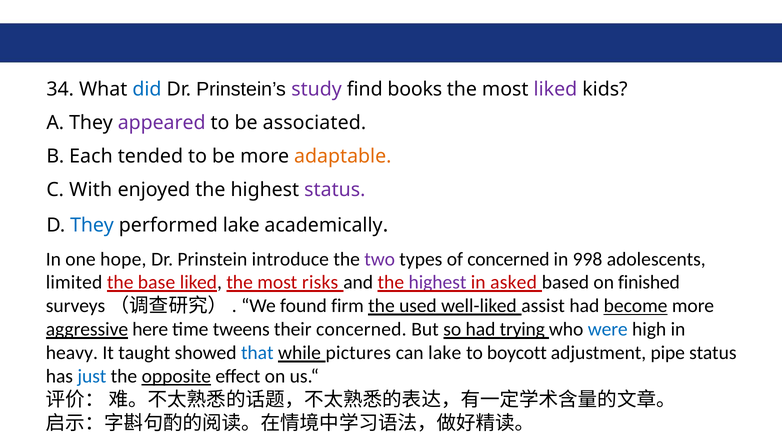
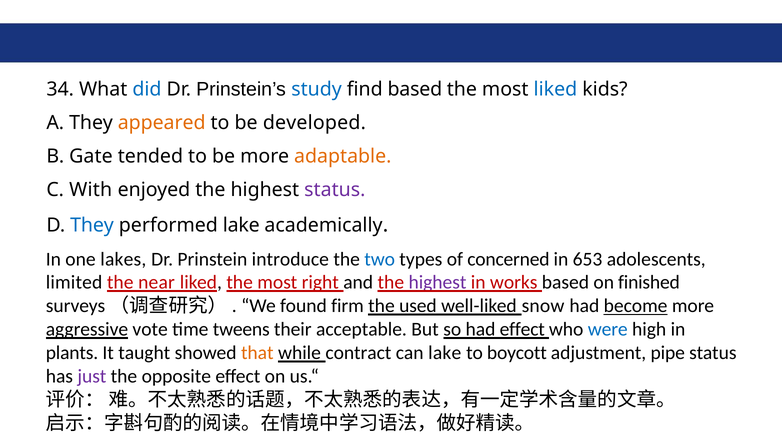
study colour: purple -> blue (317, 89)
find books: books -> based (415, 89)
liked colour: purple -> blue (555, 89)
appeared colour: purple -> orange (162, 123)
associated: associated -> developed (314, 123)
Each: Each -> Gate (91, 156)
hope: hope -> lakes (123, 259)
two colour: purple -> blue (380, 259)
998: 998 -> 653 (588, 259)
base: base -> near (157, 282)
risks: risks -> right (320, 282)
asked: asked -> works (514, 282)
assist: assist -> snow (543, 306)
here: here -> vote (150, 329)
their concerned: concerned -> acceptable (361, 329)
had trying: trying -> effect (522, 329)
heavy: heavy -> plants (72, 353)
that colour: blue -> orange (257, 353)
pictures: pictures -> contract (358, 353)
just colour: blue -> purple (92, 376)
opposite underline: present -> none (176, 376)
